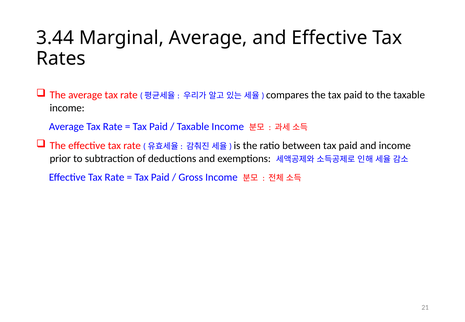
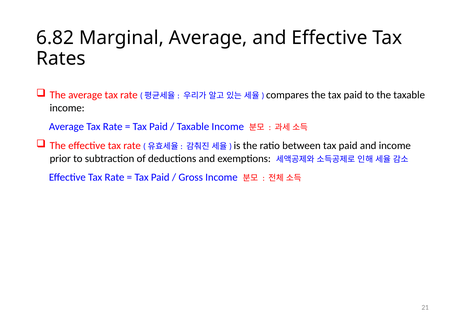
3.44: 3.44 -> 6.82 (55, 38)
